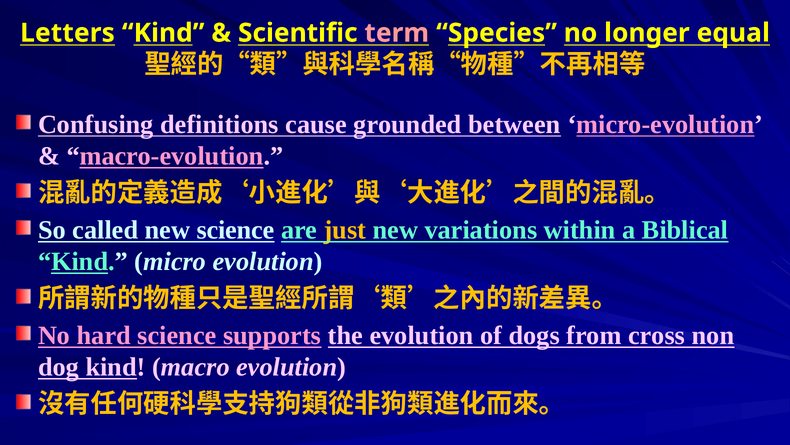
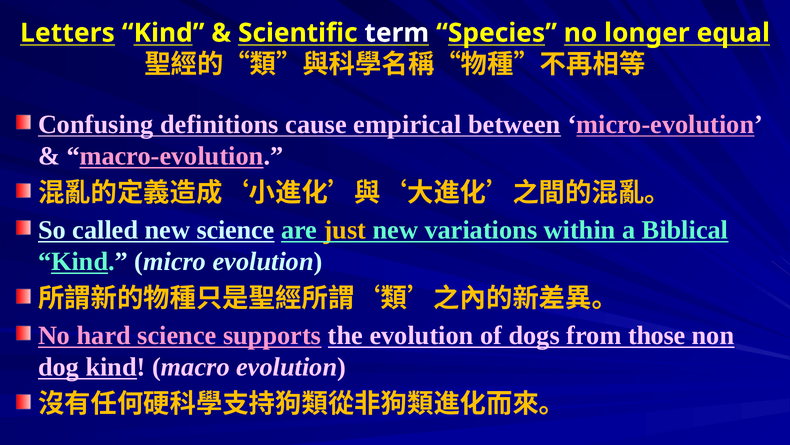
term colour: pink -> white (397, 33)
grounded: grounded -> empirical (407, 124)
cross: cross -> those (657, 335)
